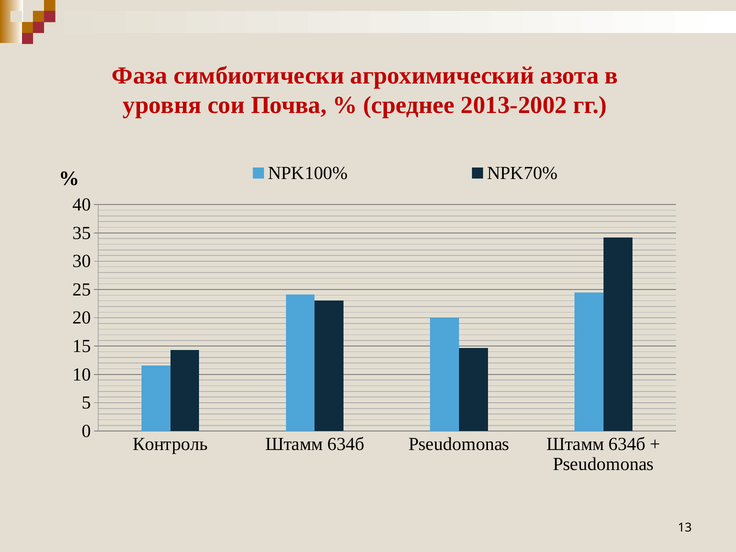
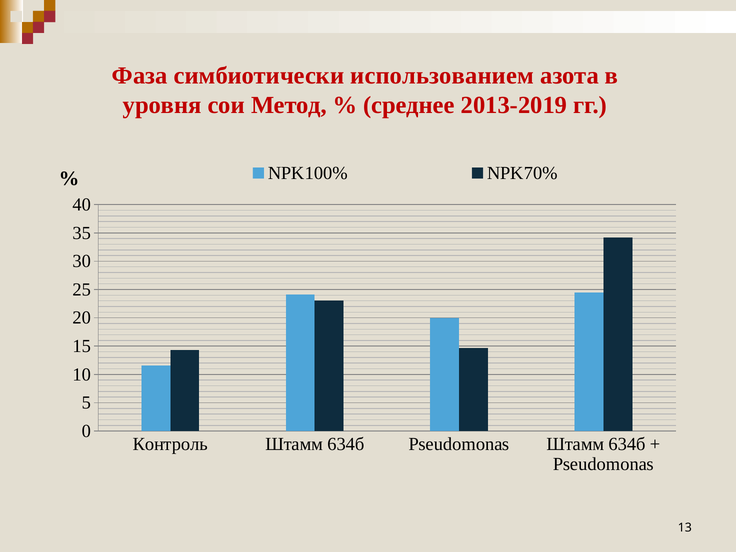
агрохимический: агрохимический -> использованием (442, 76)
Почва: Почва -> Метод (289, 105)
2013-2002: 2013-2002 -> 2013-2019 (514, 105)
